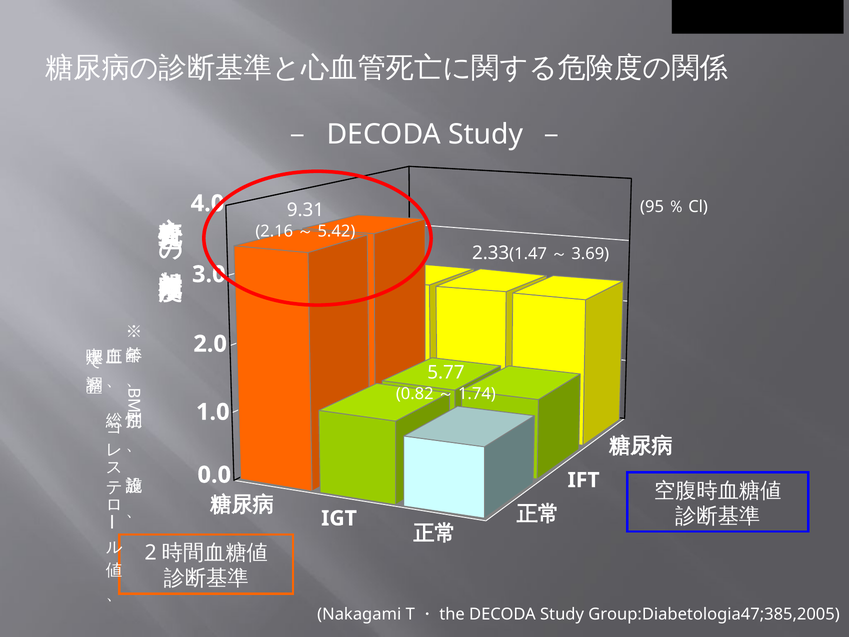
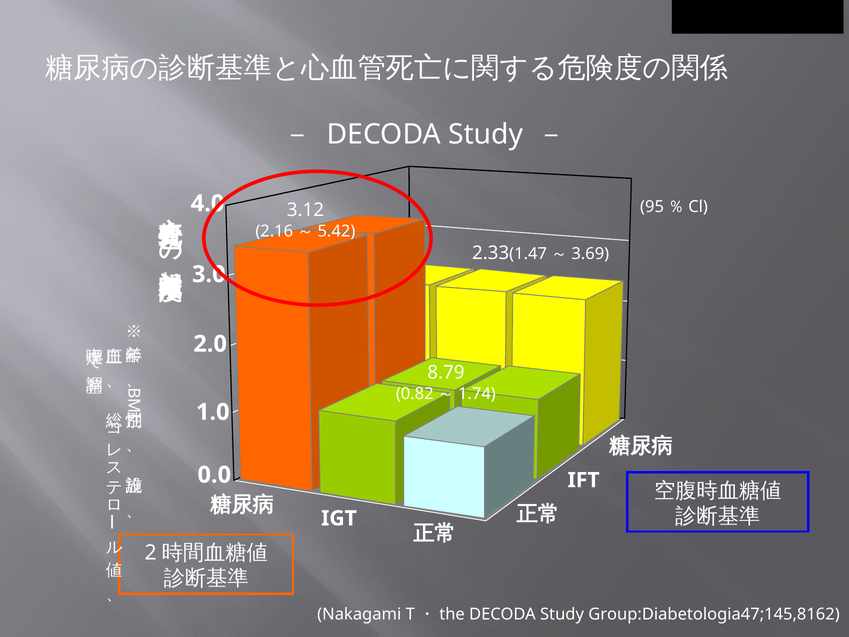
9.31: 9.31 -> 3.12 (305, 210)
5.77: 5.77 -> 8.79 (446, 373)
Group:Diabetologia47;385,2005: Group:Diabetologia47;385,2005 -> Group:Diabetologia47;145,8162 (714, 614)
